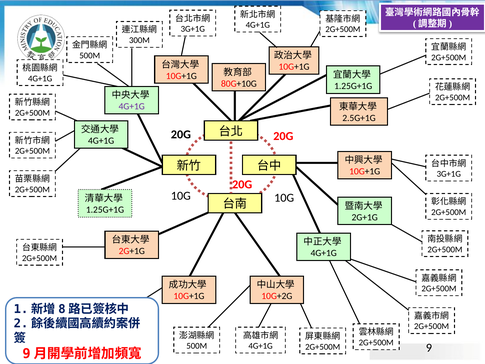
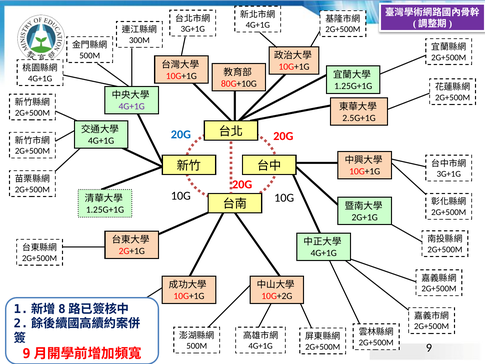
20G colour: black -> blue (181, 134)
